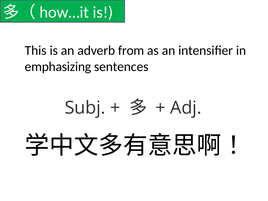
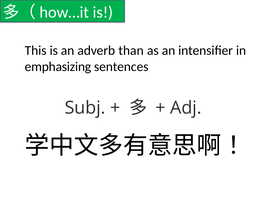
from: from -> than (131, 51)
